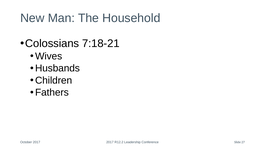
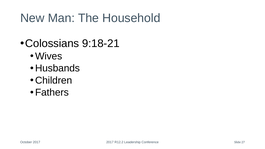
7:18-21: 7:18-21 -> 9:18-21 (101, 44)
